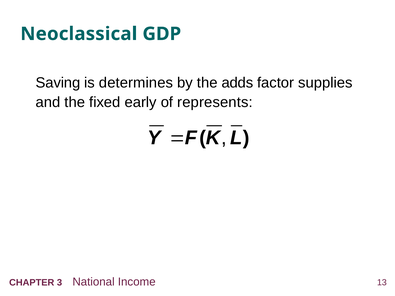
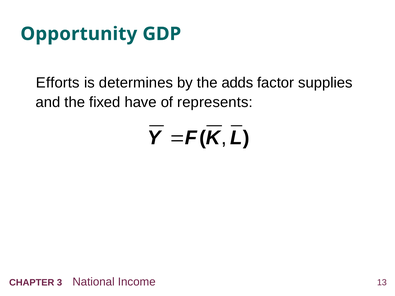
Neoclassical: Neoclassical -> Opportunity (79, 34)
Saving: Saving -> Efforts (58, 83)
early: early -> have (141, 102)
